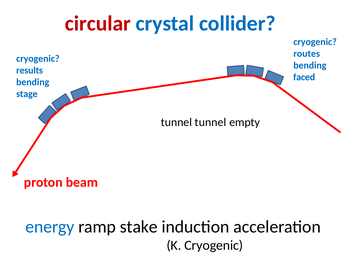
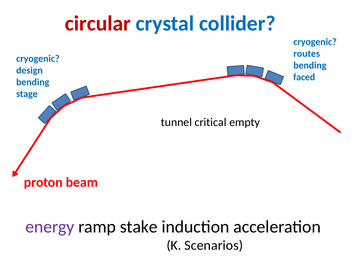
results: results -> design (29, 70)
tunnel tunnel: tunnel -> critical (211, 122)
energy colour: blue -> purple (50, 227)
K Cryogenic: Cryogenic -> Scenarios (214, 245)
